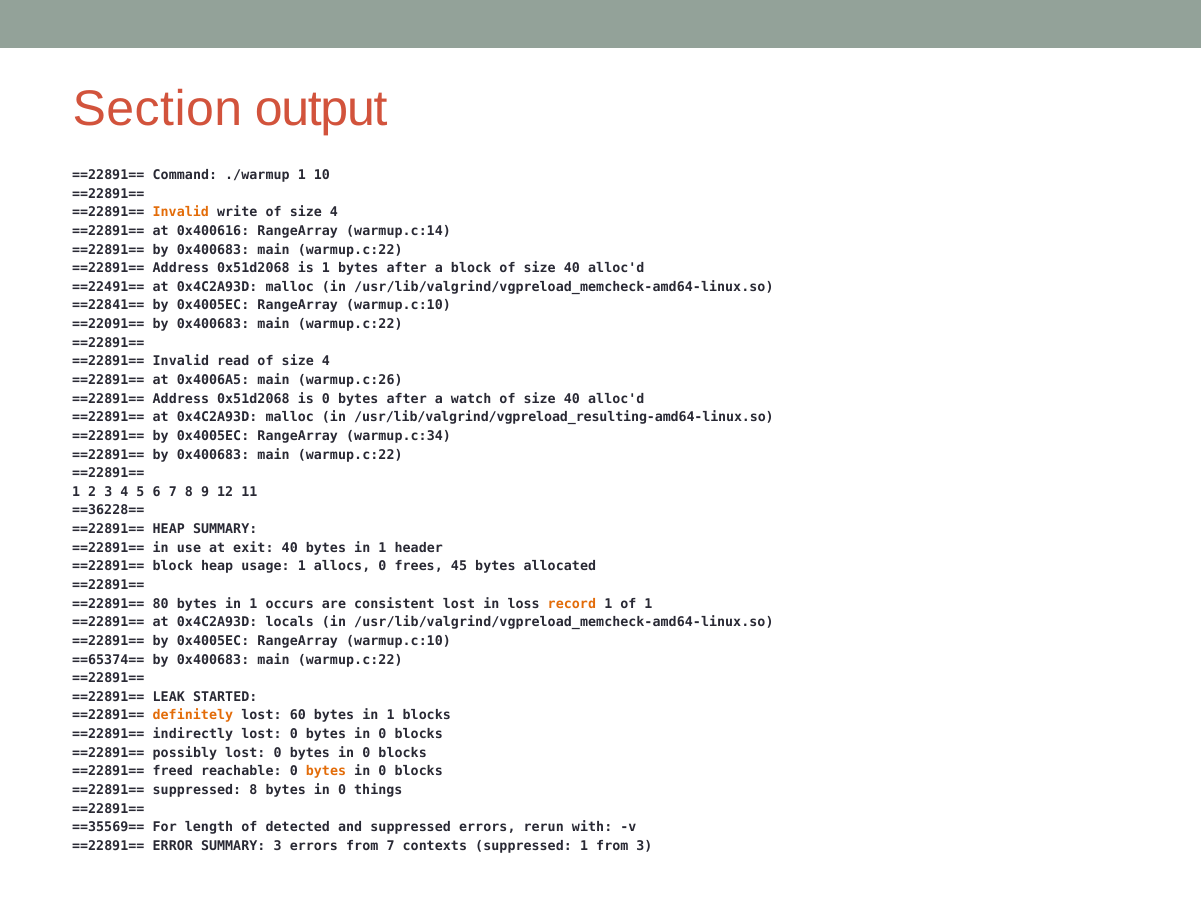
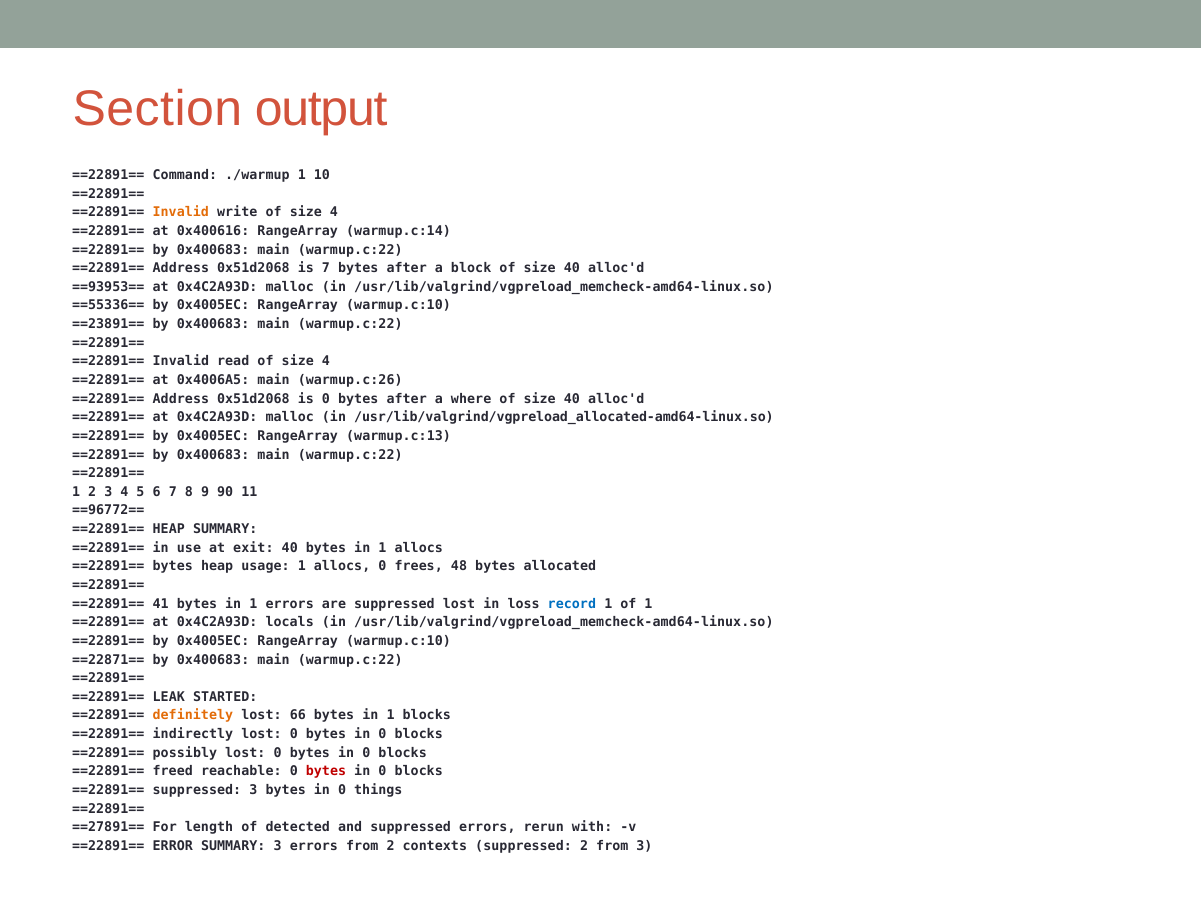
is 1: 1 -> 7 (326, 268)
==22491==: ==22491== -> ==93953== (108, 287)
==22841==: ==22841== -> ==55336== (108, 305)
==22091==: ==22091== -> ==23891== (108, 324)
watch: watch -> where (471, 399)
/usr/lib/valgrind/vgpreload_resulting-amd64-linux.so: /usr/lib/valgrind/vgpreload_resulting-amd64-linux.so -> /usr/lib/valgrind/vgpreload_allocated-amd64-linux.so (564, 417)
warmup.c:34: warmup.c:34 -> warmup.c:13 (399, 436)
12: 12 -> 90 (225, 492)
==36228==: ==36228== -> ==96772== (108, 510)
in 1 header: header -> allocs (419, 548)
==22891== block: block -> bytes (173, 566)
45: 45 -> 48 (459, 566)
80: 80 -> 41 (161, 604)
1 occurs: occurs -> errors (290, 604)
are consistent: consistent -> suppressed (394, 604)
record colour: orange -> blue (572, 604)
==65374==: ==65374== -> ==22871== (108, 659)
60: 60 -> 66 (298, 715)
bytes colour: orange -> red (326, 771)
suppressed 8: 8 -> 3 (253, 790)
==35569==: ==35569== -> ==27891== (108, 827)
from 7: 7 -> 2 (391, 846)
suppressed 1: 1 -> 2 (584, 846)
